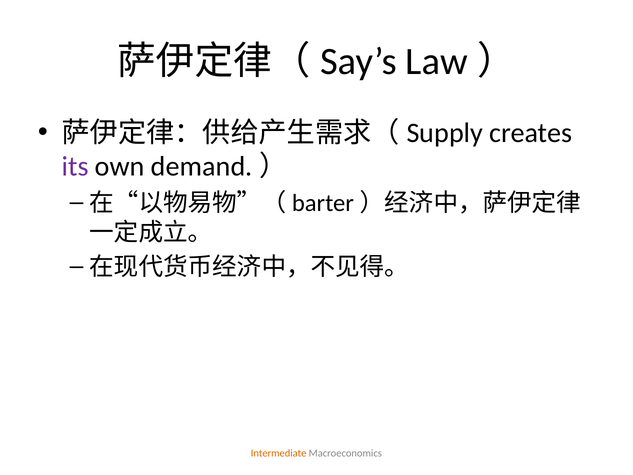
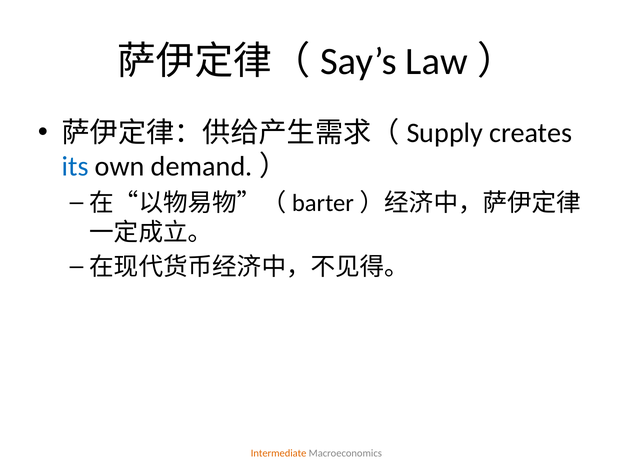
its colour: purple -> blue (75, 167)
